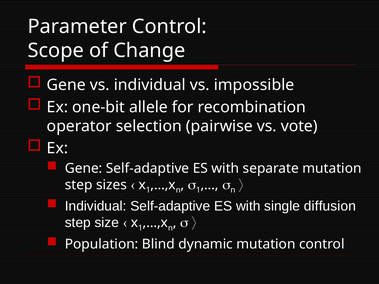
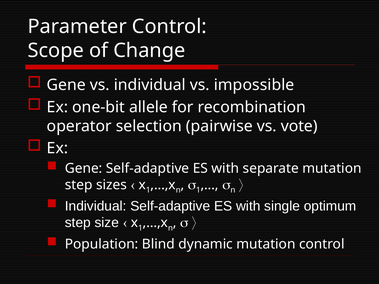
diffusion: diffusion -> optimum (330, 206)
